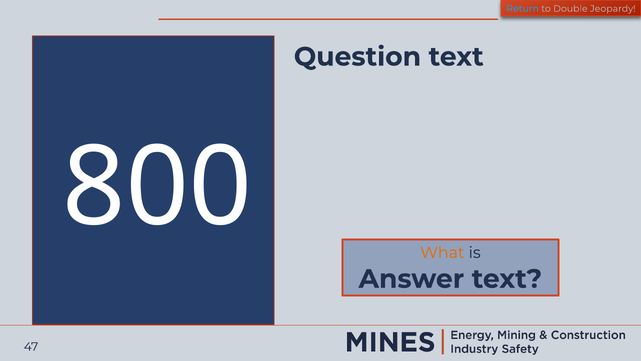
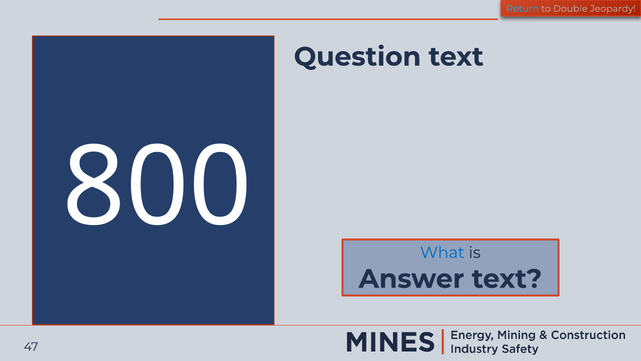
What colour: orange -> blue (442, 252)
